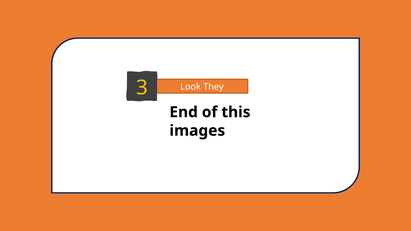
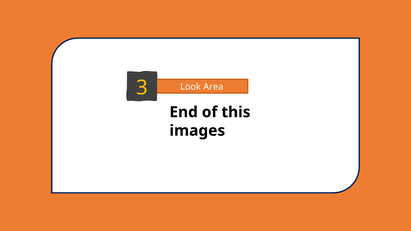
They: They -> Area (213, 87)
